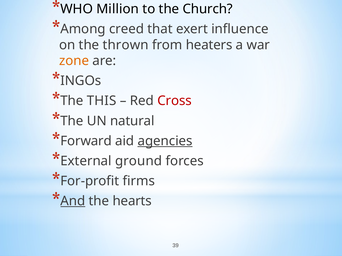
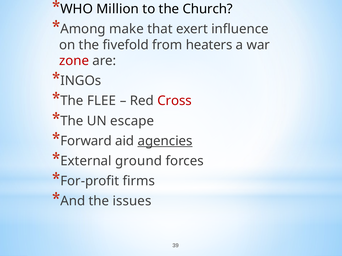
creed: creed -> make (127, 29)
thrown: thrown -> fivefold (126, 45)
zone colour: orange -> red (74, 61)
THIS: THIS -> FLEE (102, 101)
natural: natural -> escape (132, 121)
And underline: present -> none (73, 201)
hearts: hearts -> issues (132, 201)
